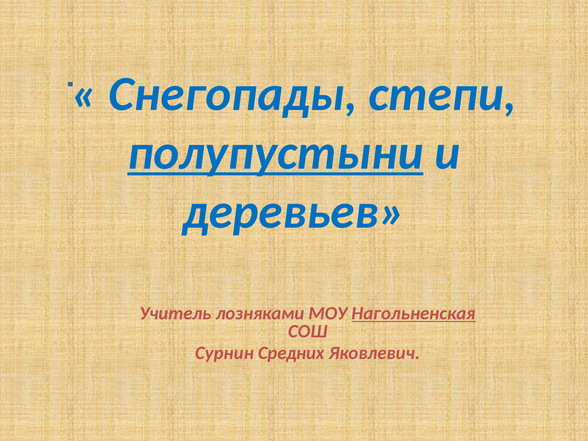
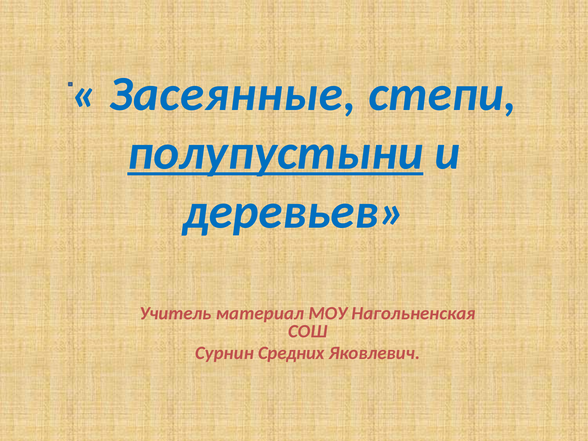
Снегопады: Снегопады -> Засеянные (233, 94)
лозняками: лозняками -> материал (260, 313)
Нагольненская underline: present -> none (414, 313)
